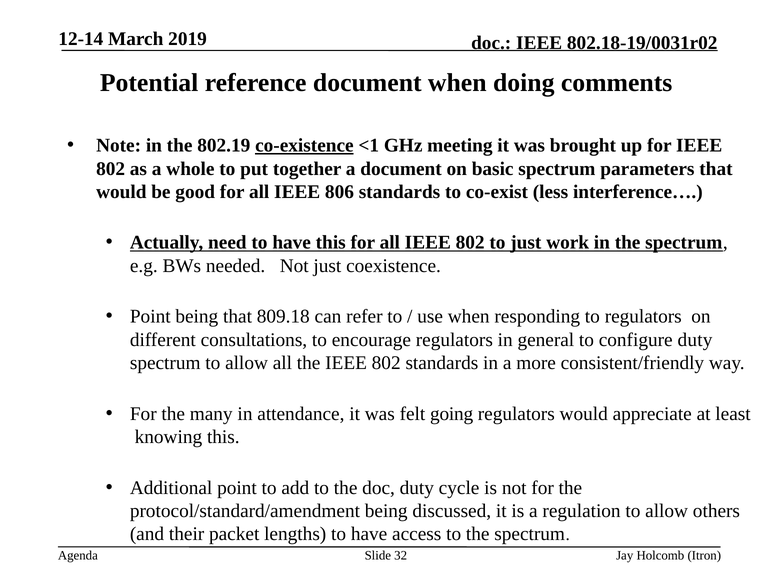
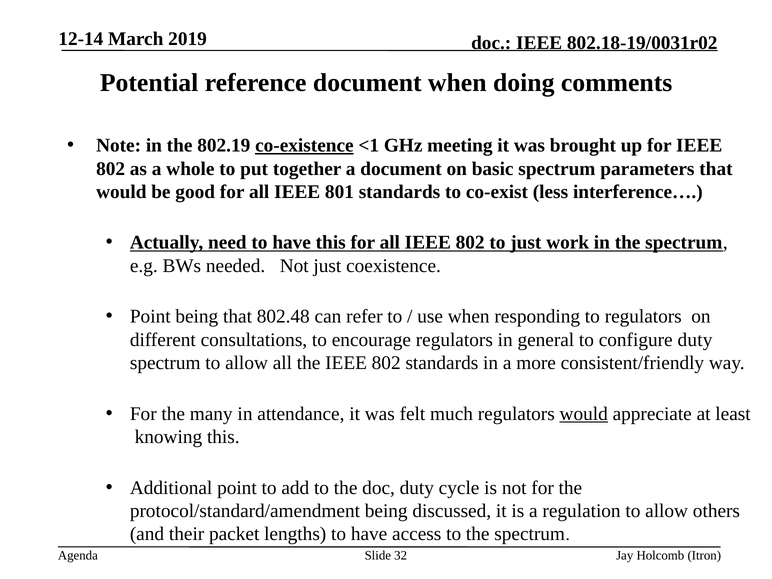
806: 806 -> 801 (339, 192)
809.18: 809.18 -> 802.48 (283, 317)
going: going -> much (452, 414)
would underline: none -> present (584, 414)
